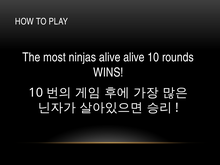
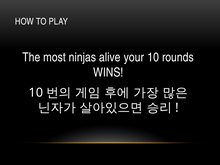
alive alive: alive -> your (134, 57)
